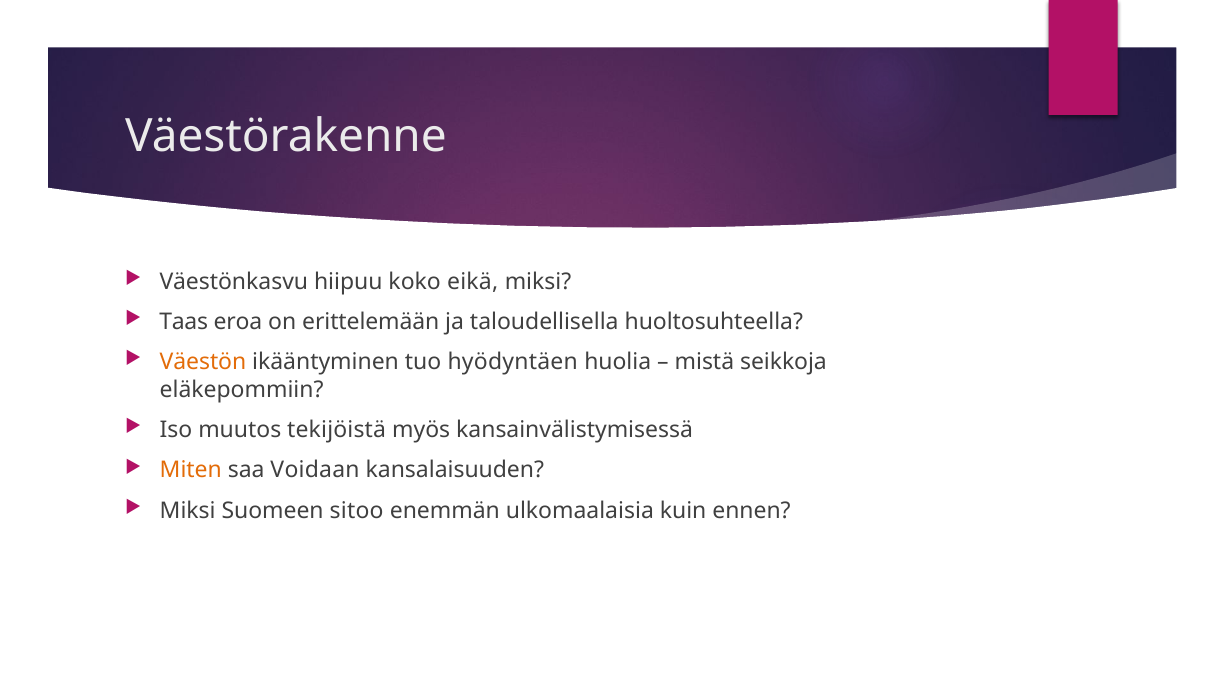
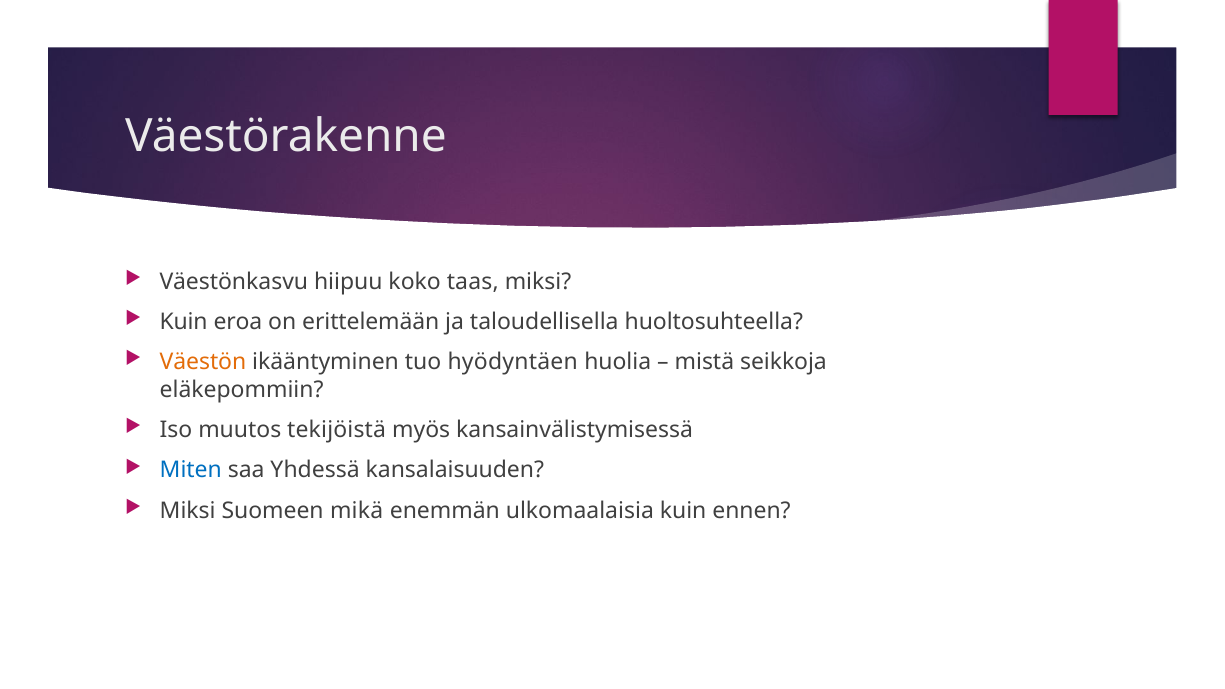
eikä: eikä -> taas (473, 282)
Taas: Taas -> Kuin (184, 322)
Miten colour: orange -> blue (191, 470)
Voidaan: Voidaan -> Yhdessä (315, 470)
sitoo: sitoo -> mikä (357, 511)
